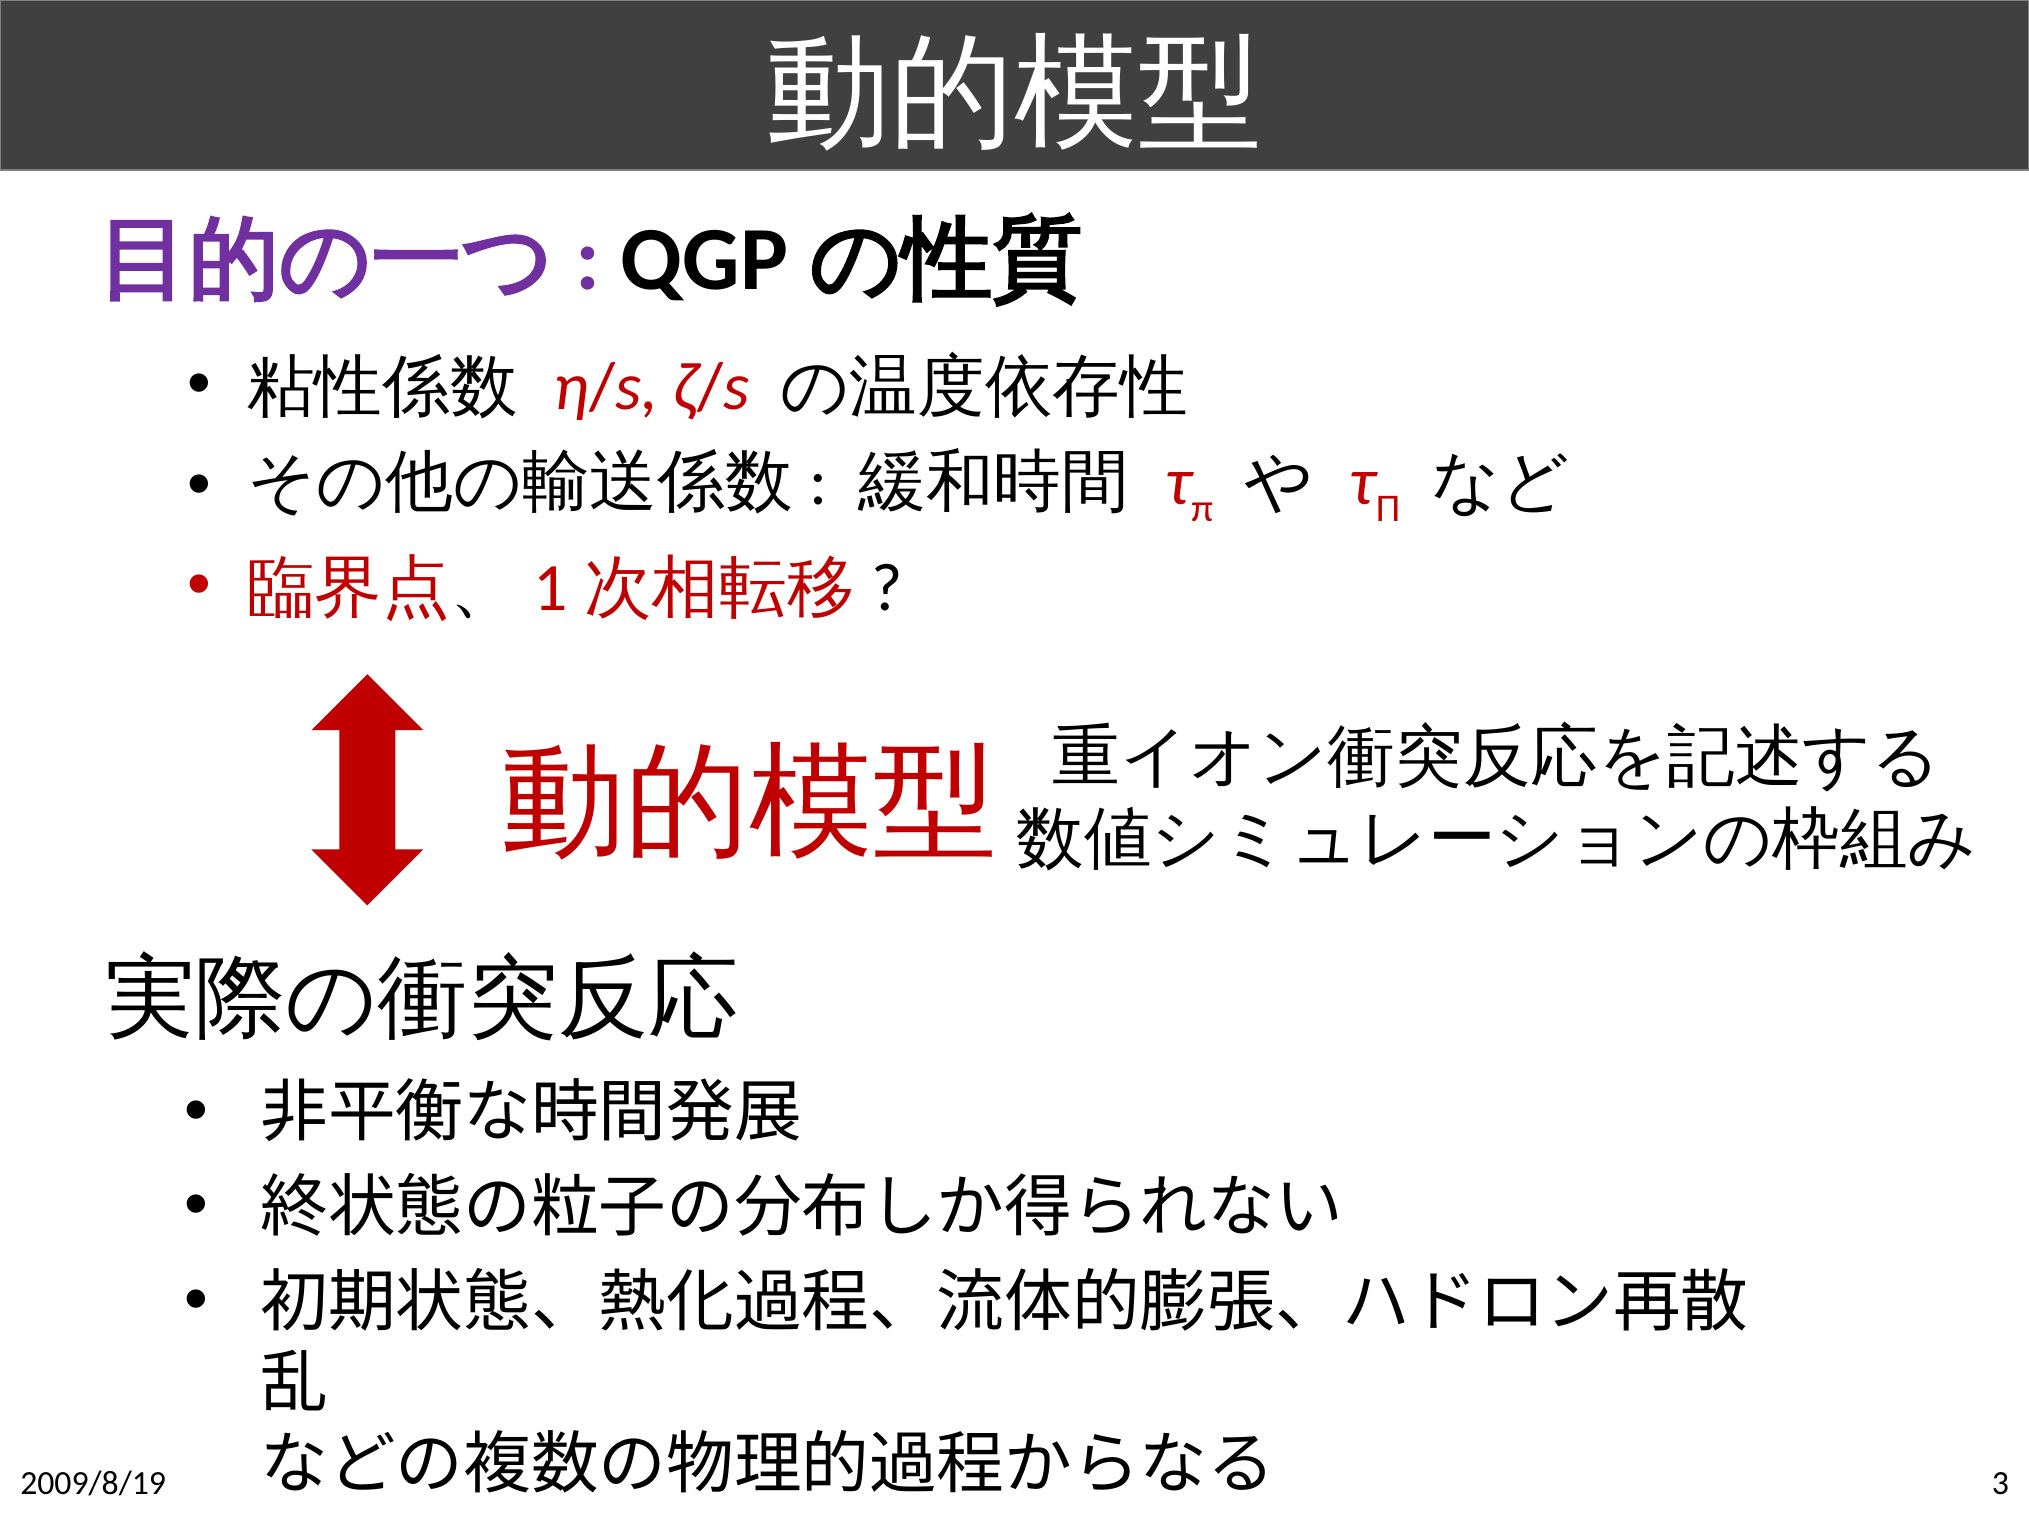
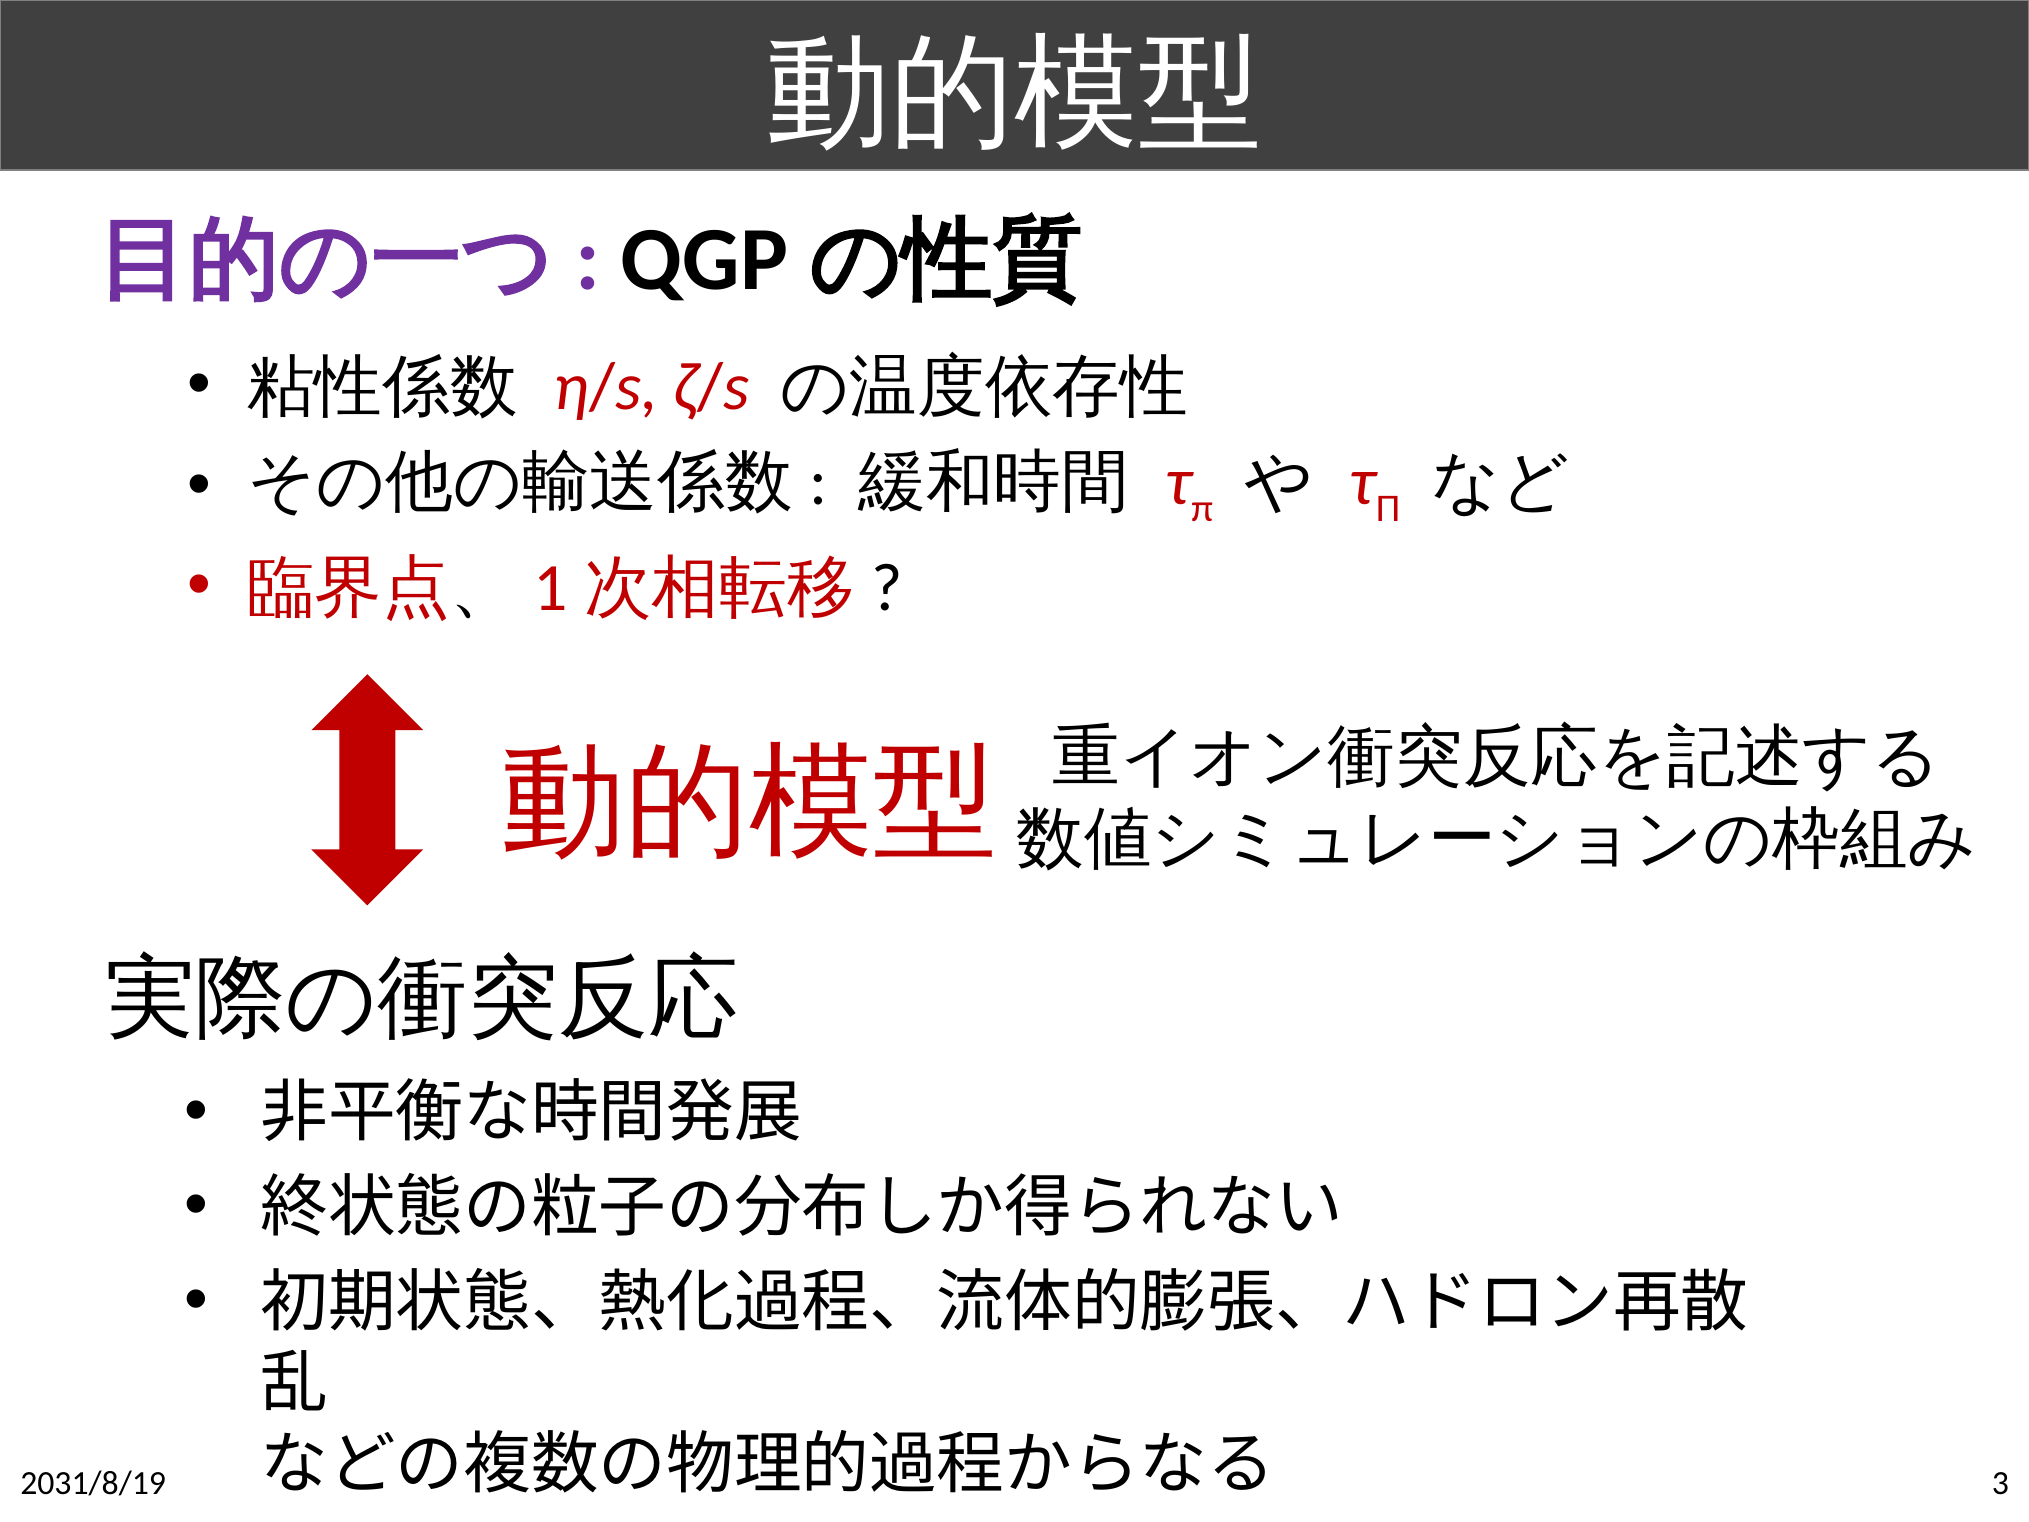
2009/8/19: 2009/8/19 -> 2031/8/19 (93, 1484)
